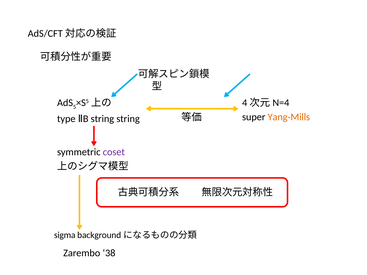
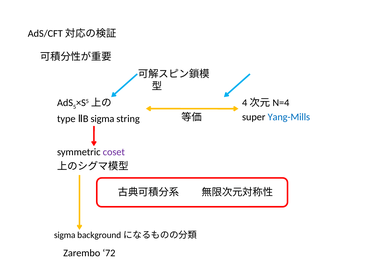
Yang-Mills colour: orange -> blue (289, 117)
string: string -> sigma (102, 119)
38: 38 -> 72 (109, 253)
